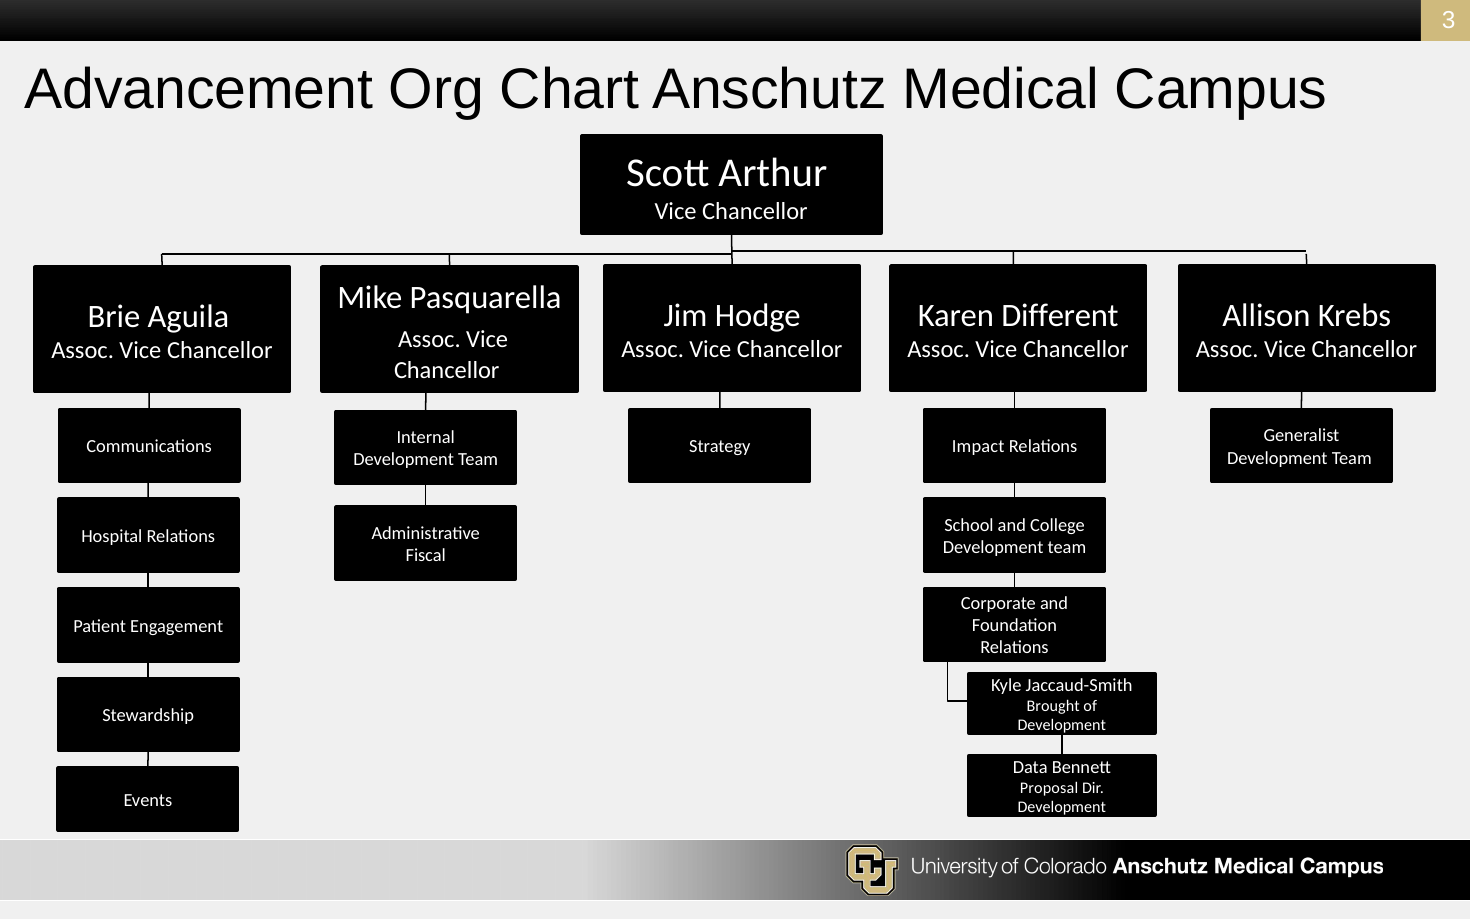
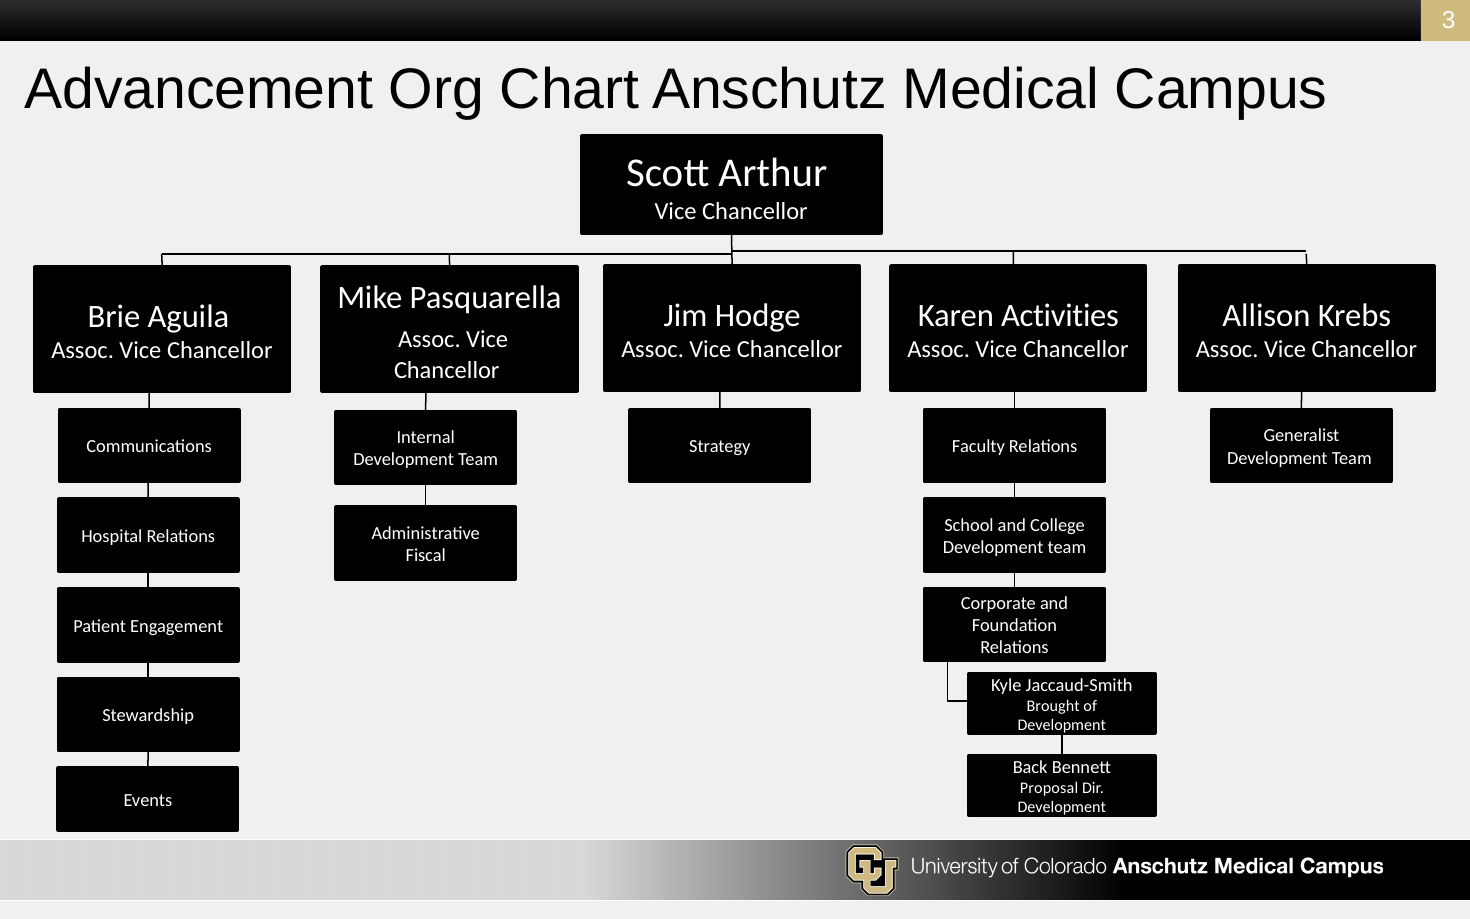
Different: Different -> Activities (1060, 316)
Impact: Impact -> Faculty (978, 447)
Data: Data -> Back (1030, 767)
